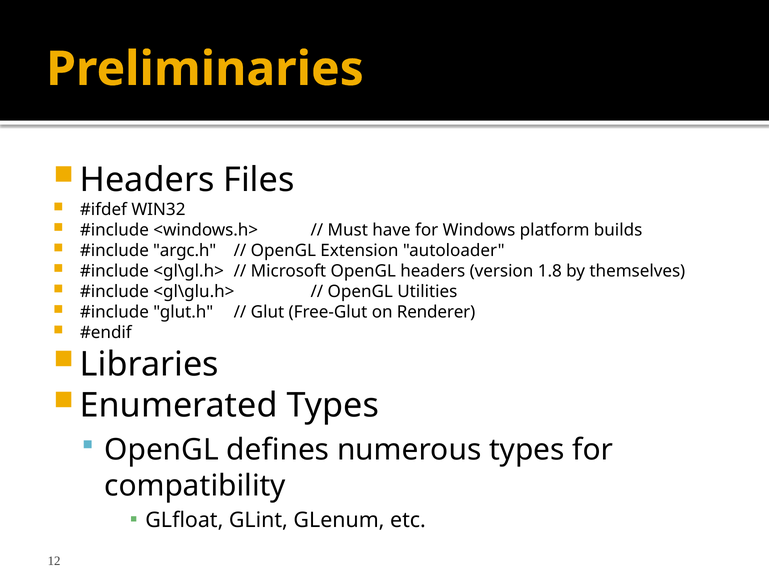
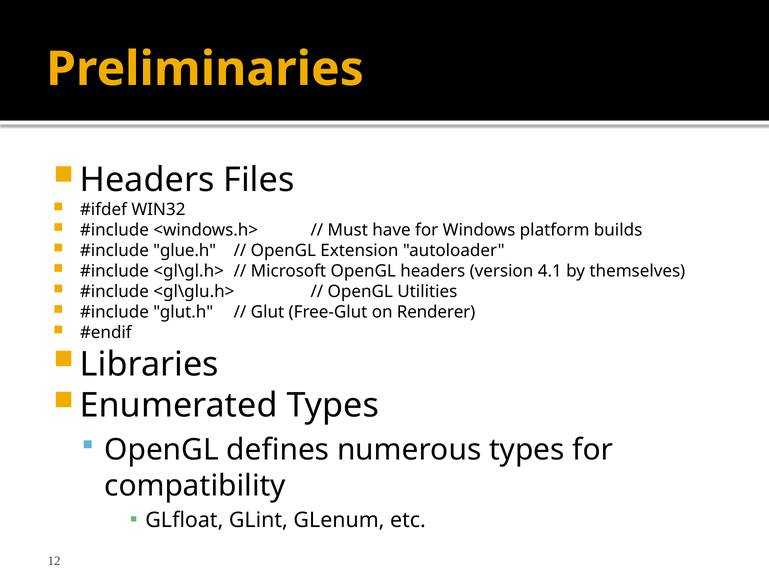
argc.h: argc.h -> glue.h (185, 250)
1.8: 1.8 -> 4.1 (550, 271)
